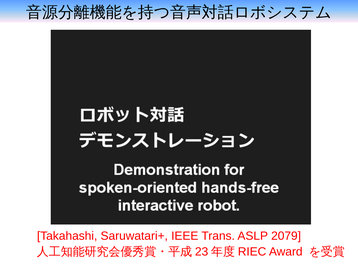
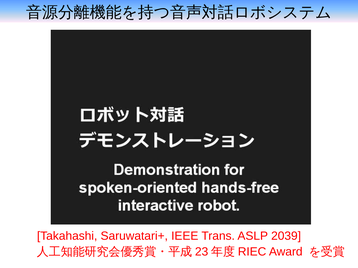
2079: 2079 -> 2039 (286, 236)
